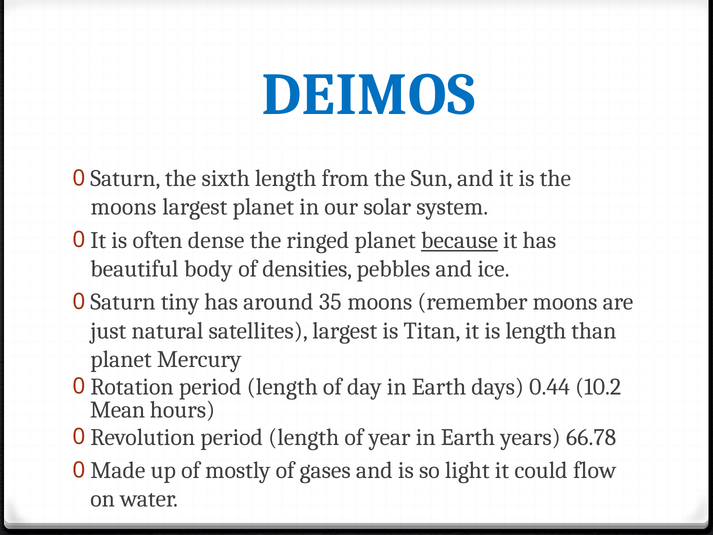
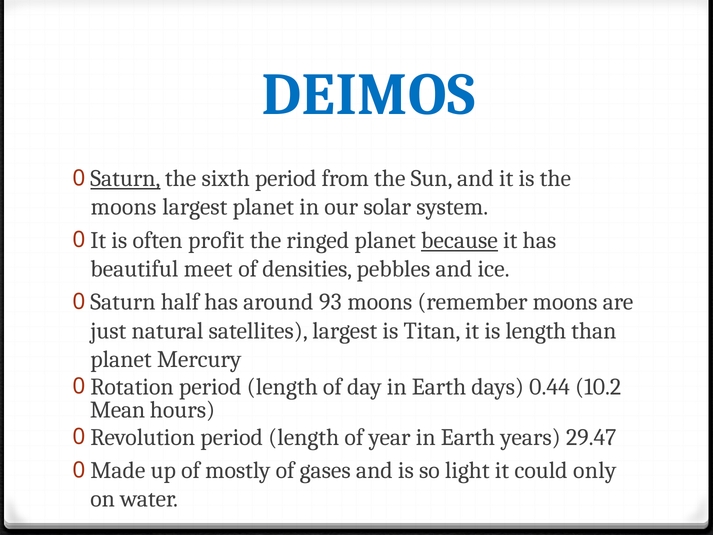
Saturn underline: none -> present (125, 178)
sixth length: length -> period (286, 178)
dense: dense -> profit (216, 240)
body: body -> meet (208, 269)
tiny: tiny -> half (180, 302)
35: 35 -> 93 (330, 302)
66.78: 66.78 -> 29.47 (591, 437)
flow: flow -> only (595, 470)
